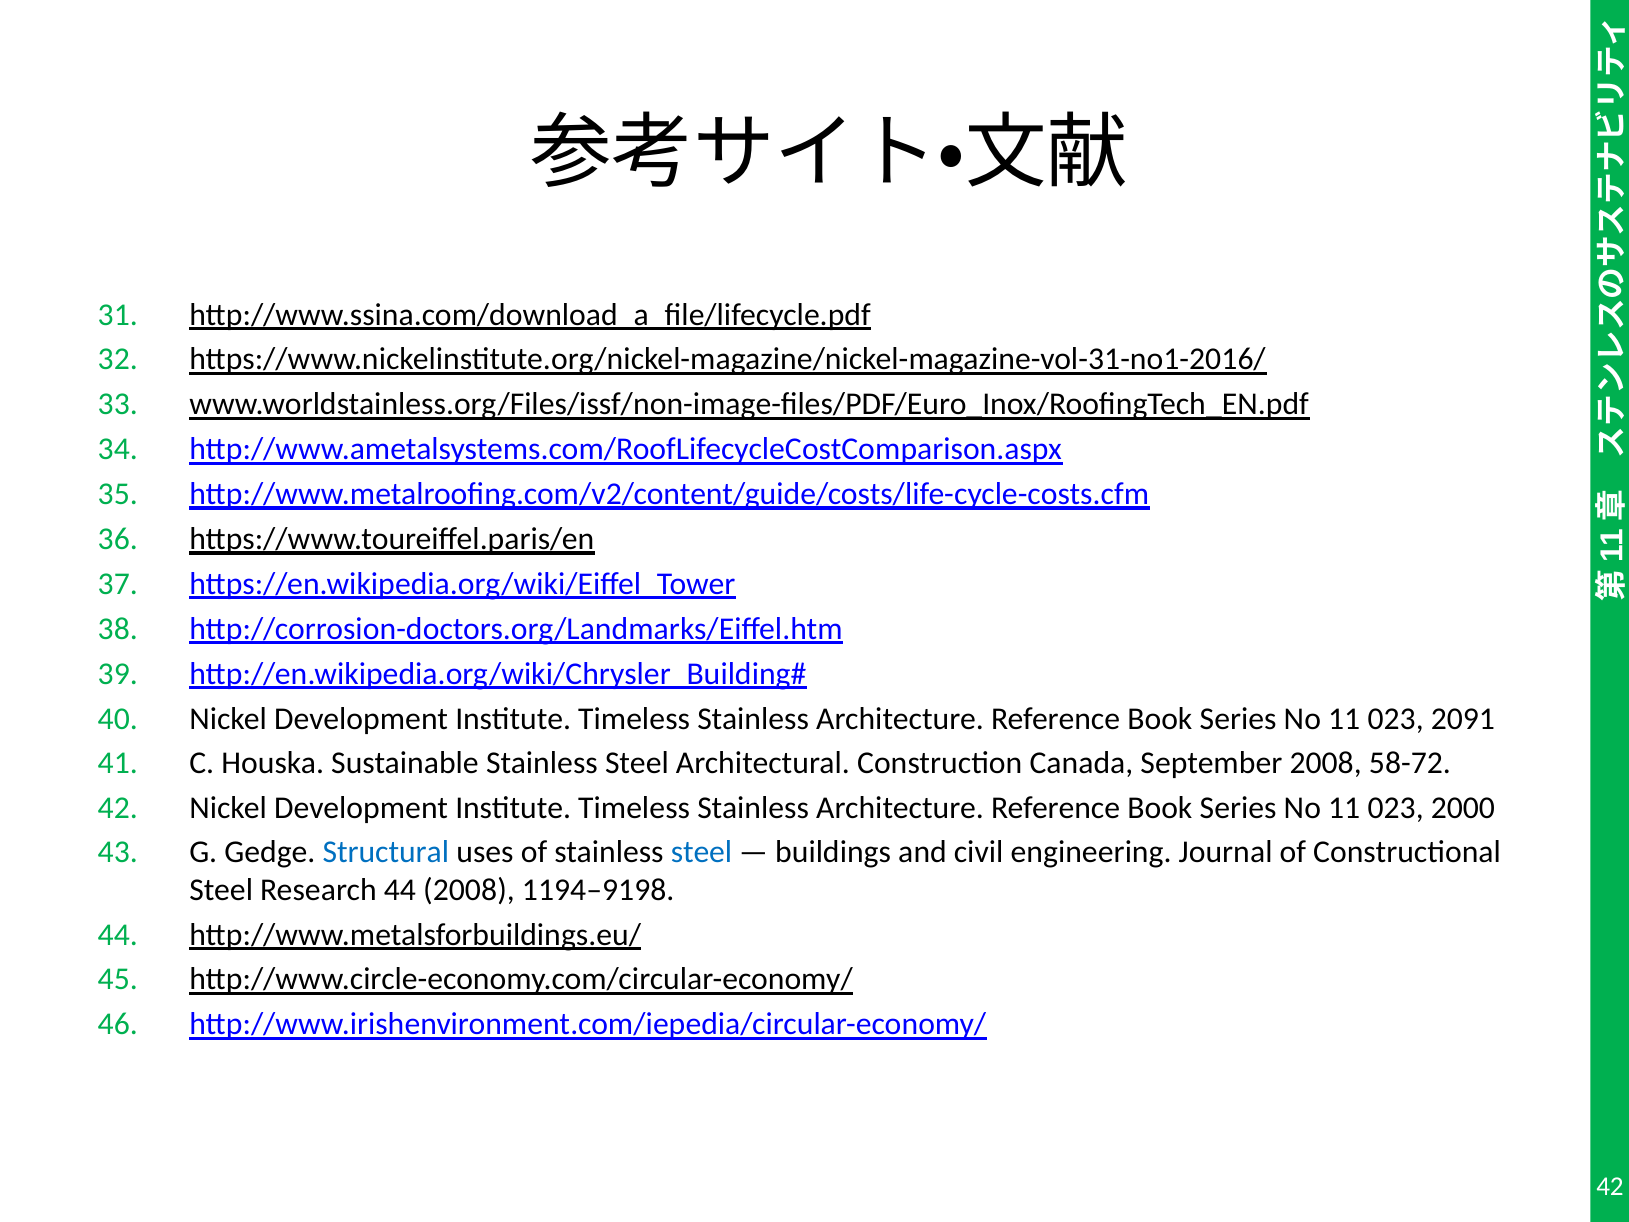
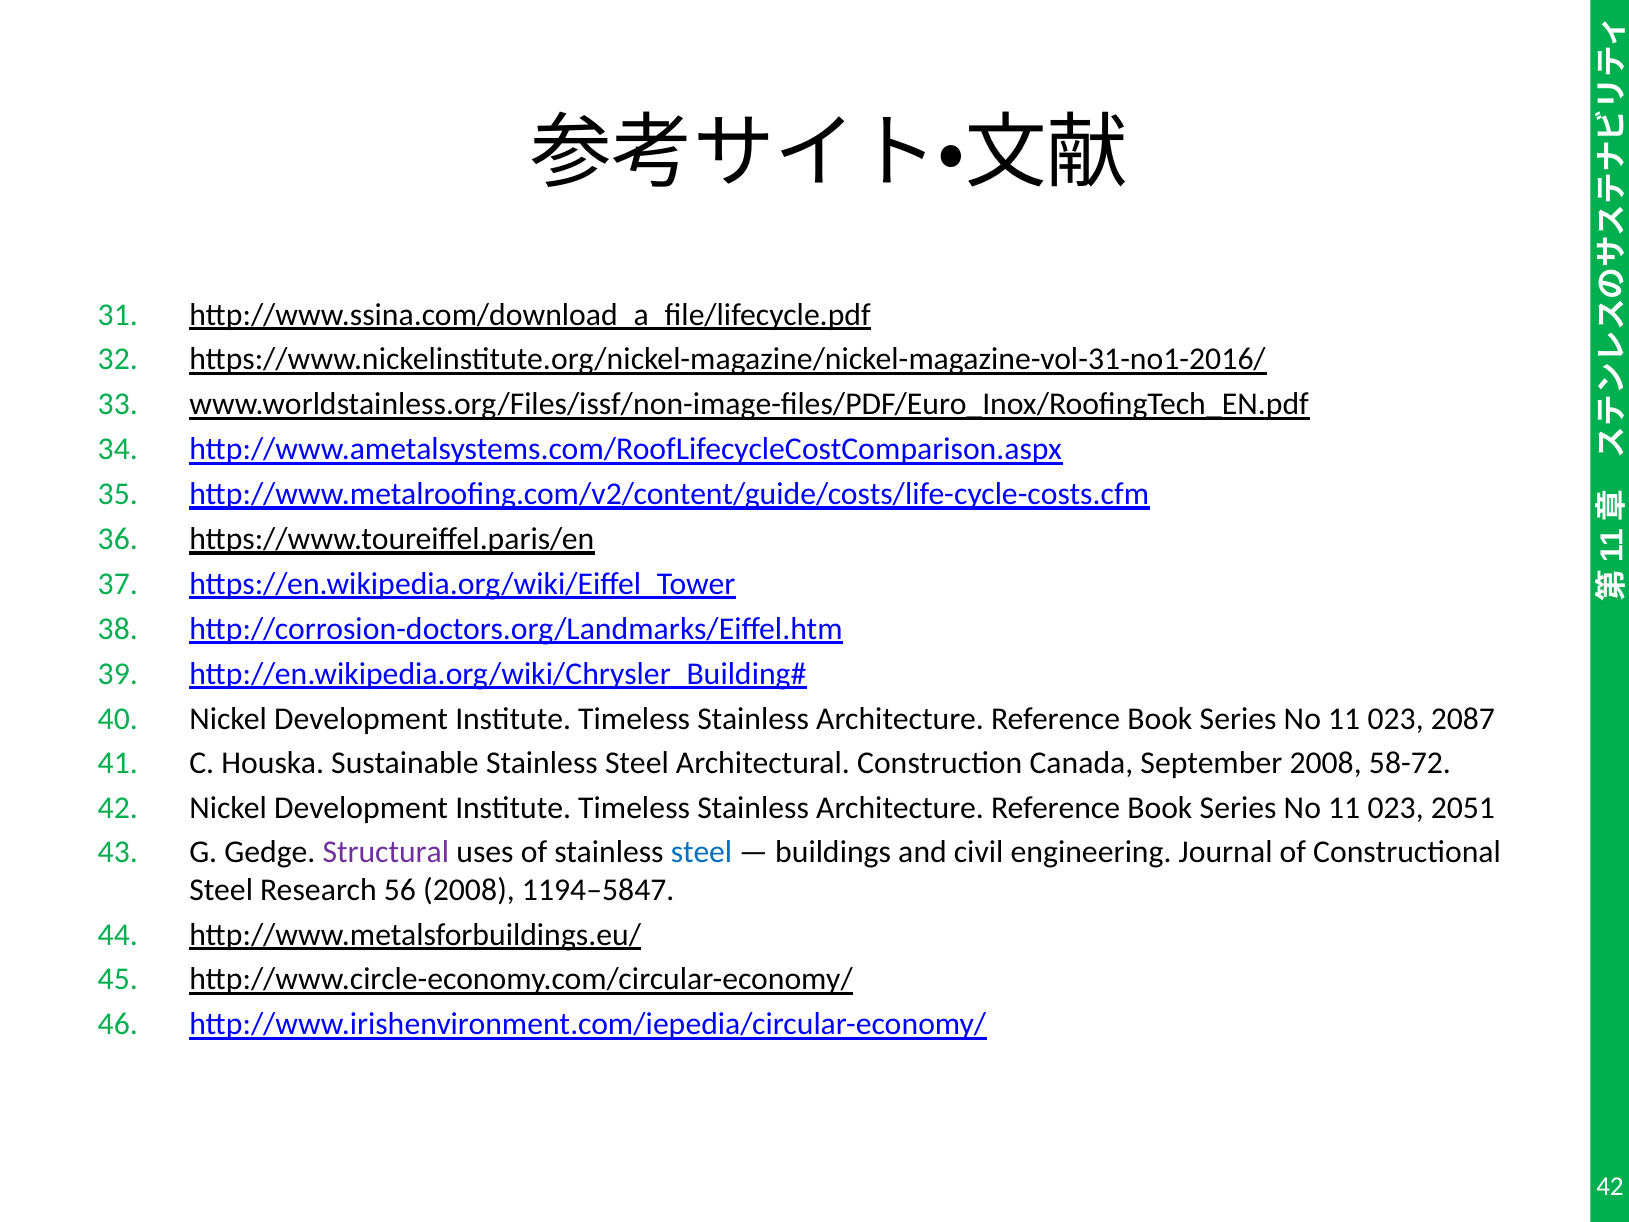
2091: 2091 -> 2087 (1463, 719)
2000: 2000 -> 2051 (1463, 807)
Structural colour: blue -> purple (386, 852)
Research 44: 44 -> 56 (400, 890)
1194–9198: 1194–9198 -> 1194–5847 (598, 890)
